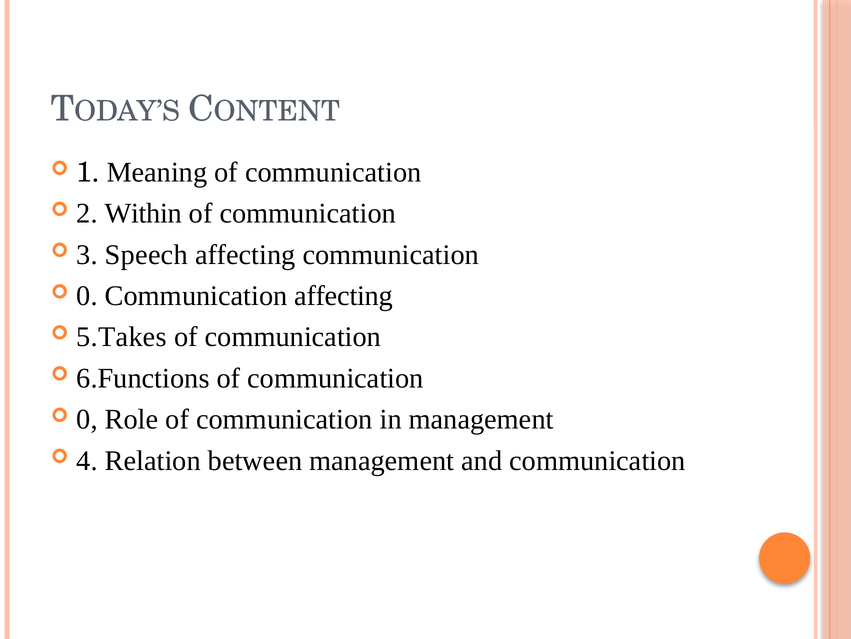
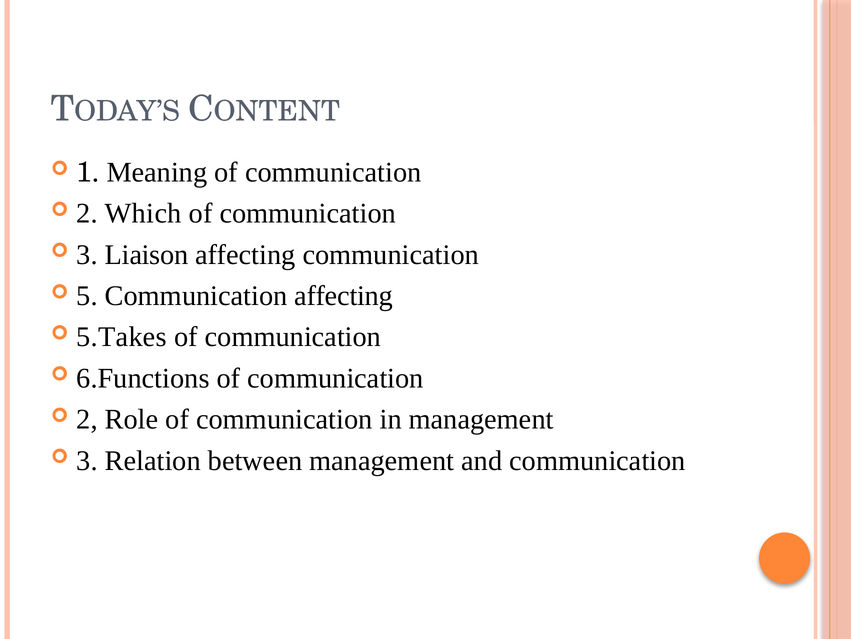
Within: Within -> Which (143, 213)
Speech: Speech -> Liaison (147, 254)
0: 0 -> 5 (87, 296)
0: 0 -> 2 (87, 419)
4: 4 -> 3 (87, 460)
